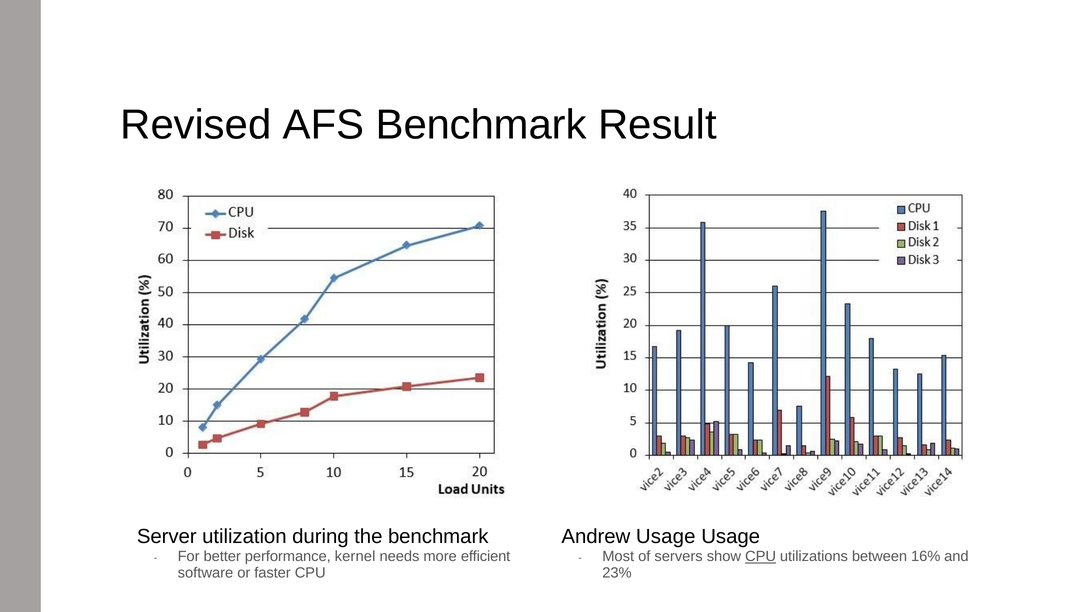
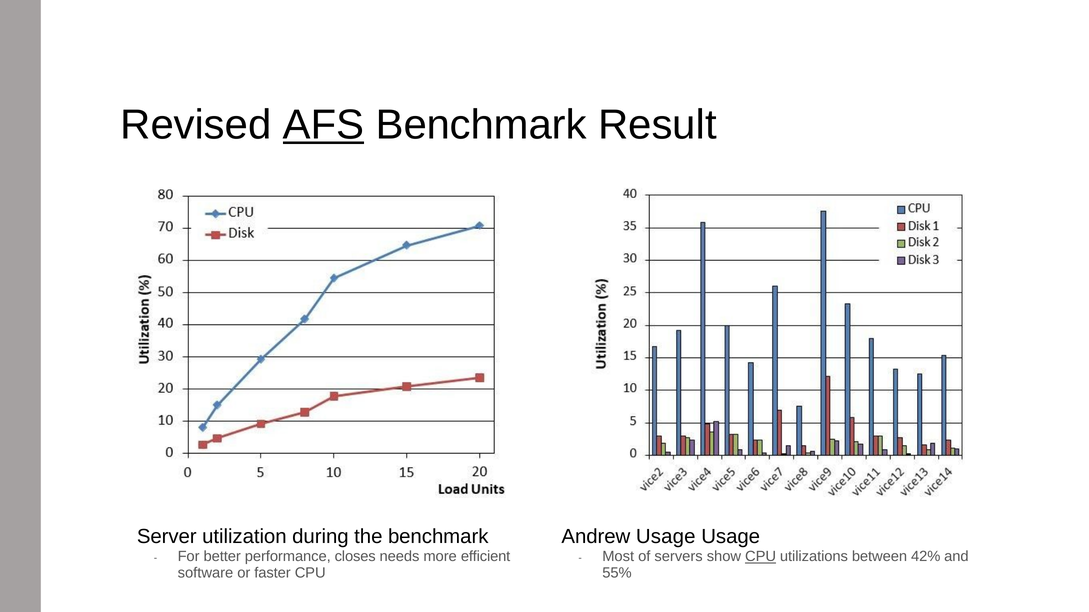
AFS underline: none -> present (324, 125)
kernel: kernel -> closes (355, 557)
16%: 16% -> 42% (926, 557)
23%: 23% -> 55% (617, 573)
